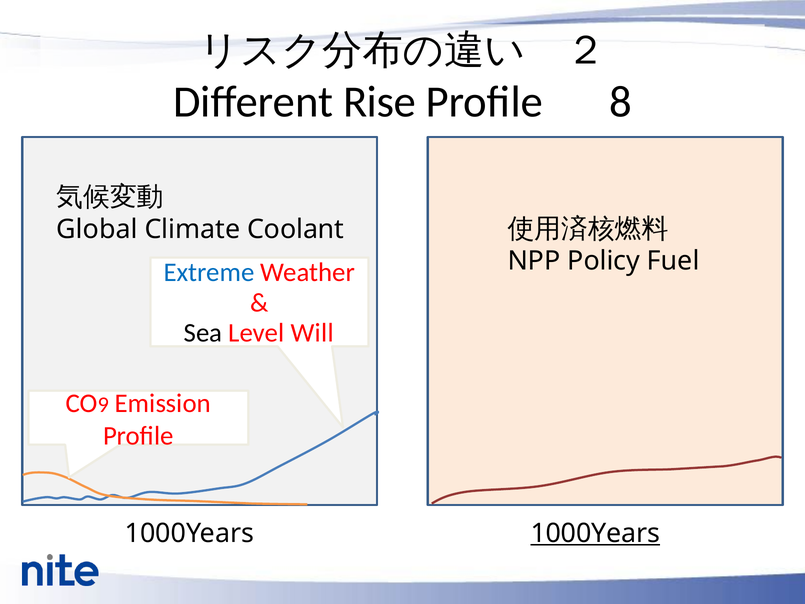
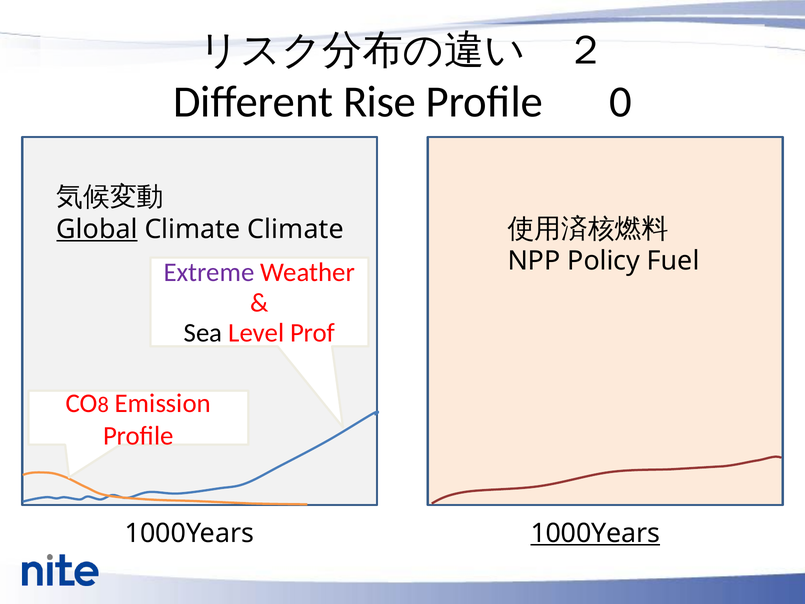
8: 8 -> 0 (621, 102)
Global underline: none -> present (97, 229)
Climate Coolant: Coolant -> Climate (295, 229)
Extreme colour: blue -> purple (209, 273)
Will: Will -> Prof (313, 333)
9: 9 -> 8 (103, 405)
